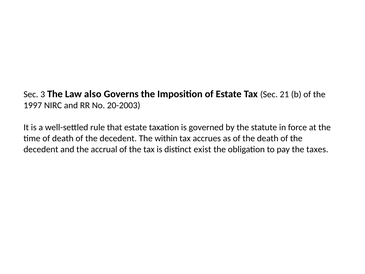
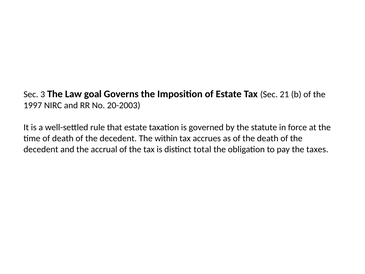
also: also -> goal (93, 94)
exist: exist -> total (202, 149)
